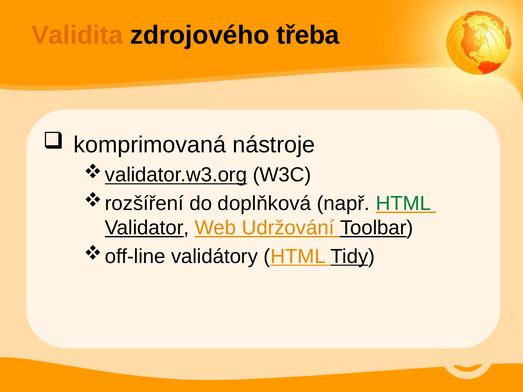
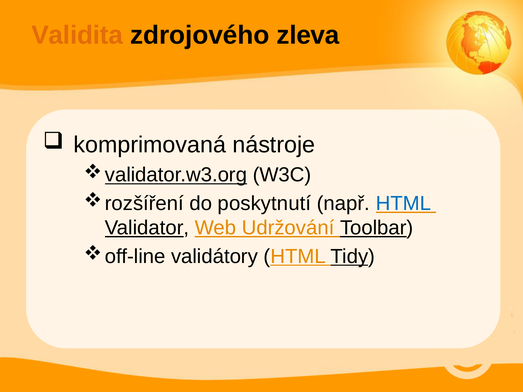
třeba: třeba -> zleva (308, 35)
doplňková: doplňková -> poskytnutí (264, 204)
HTML colour: green -> blue (403, 204)
